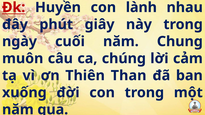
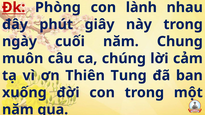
Huyền: Huyền -> Phòng (58, 7)
Than: Than -> Tung (129, 76)
